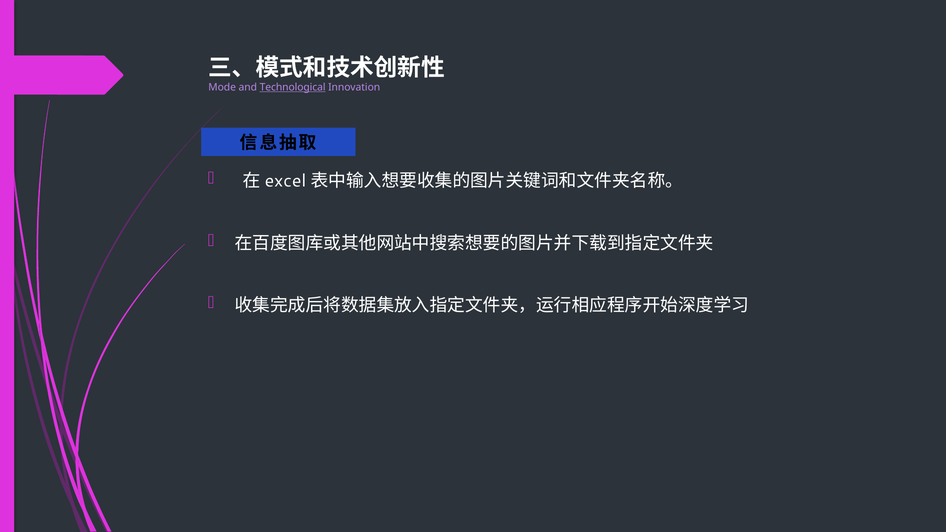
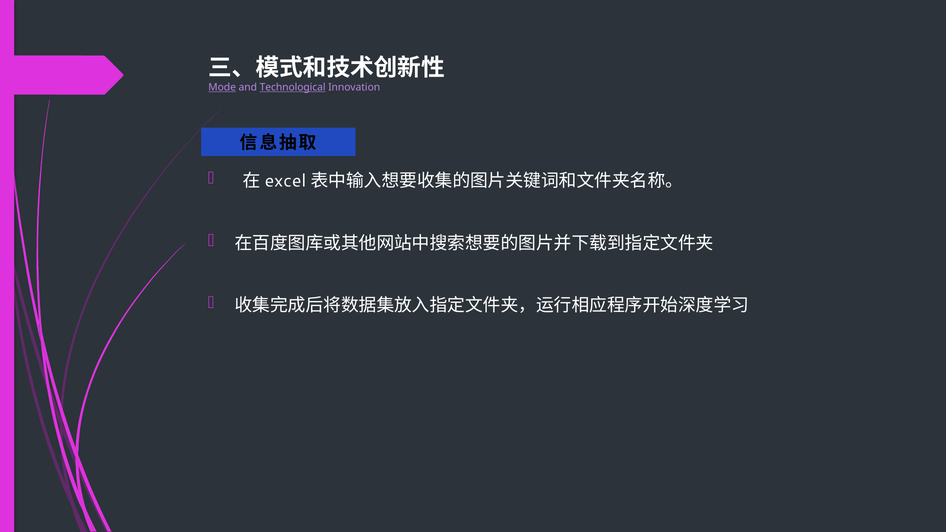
Mode underline: none -> present (222, 87)
